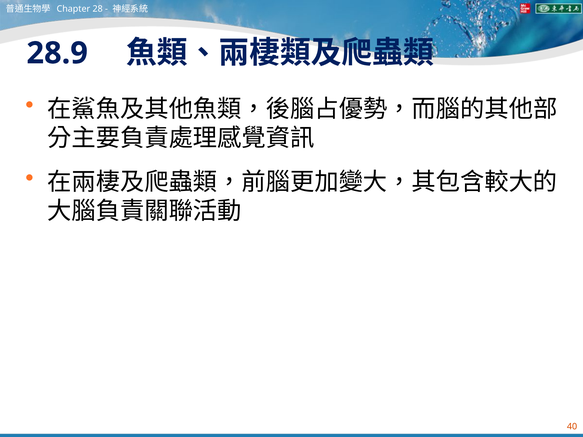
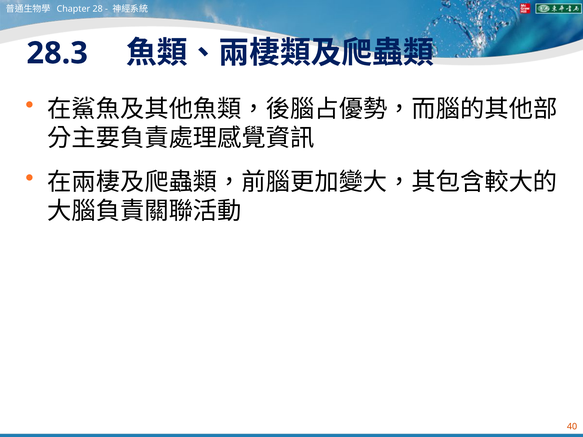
28.9: 28.9 -> 28.3 (57, 53)
